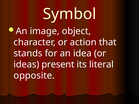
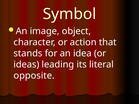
present: present -> leading (58, 65)
